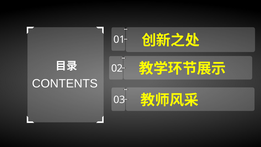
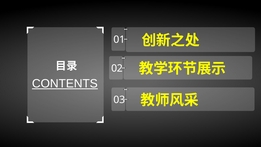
CONTENTS underline: none -> present (65, 84)
